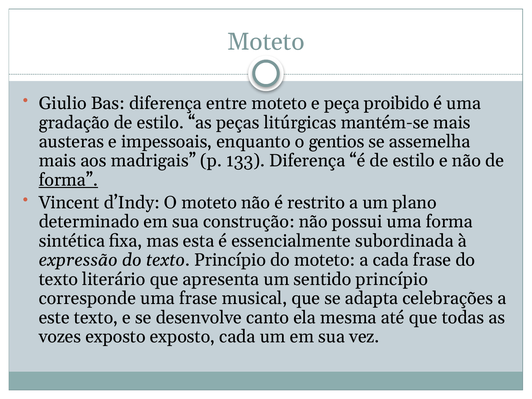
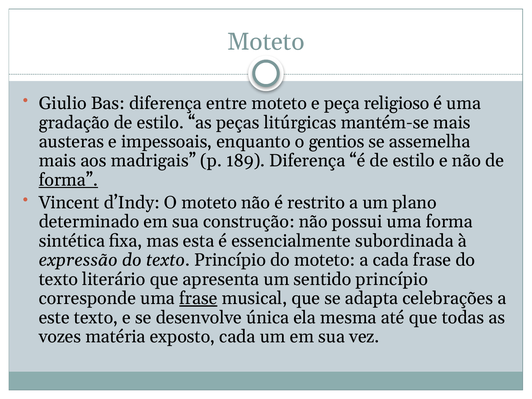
proibido: proibido -> religioso (397, 103)
133: 133 -> 189 (246, 161)
frase underline: none -> present (198, 298)
canto: canto -> única (268, 318)
vozes exposto: exposto -> matéria (116, 337)
